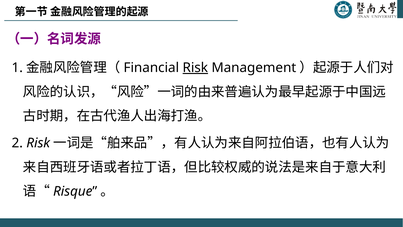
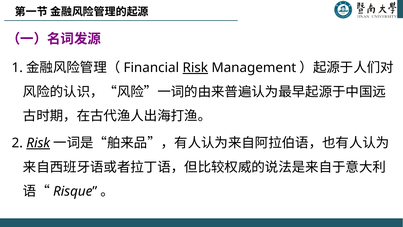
Risk underline: none -> present (38, 143)
